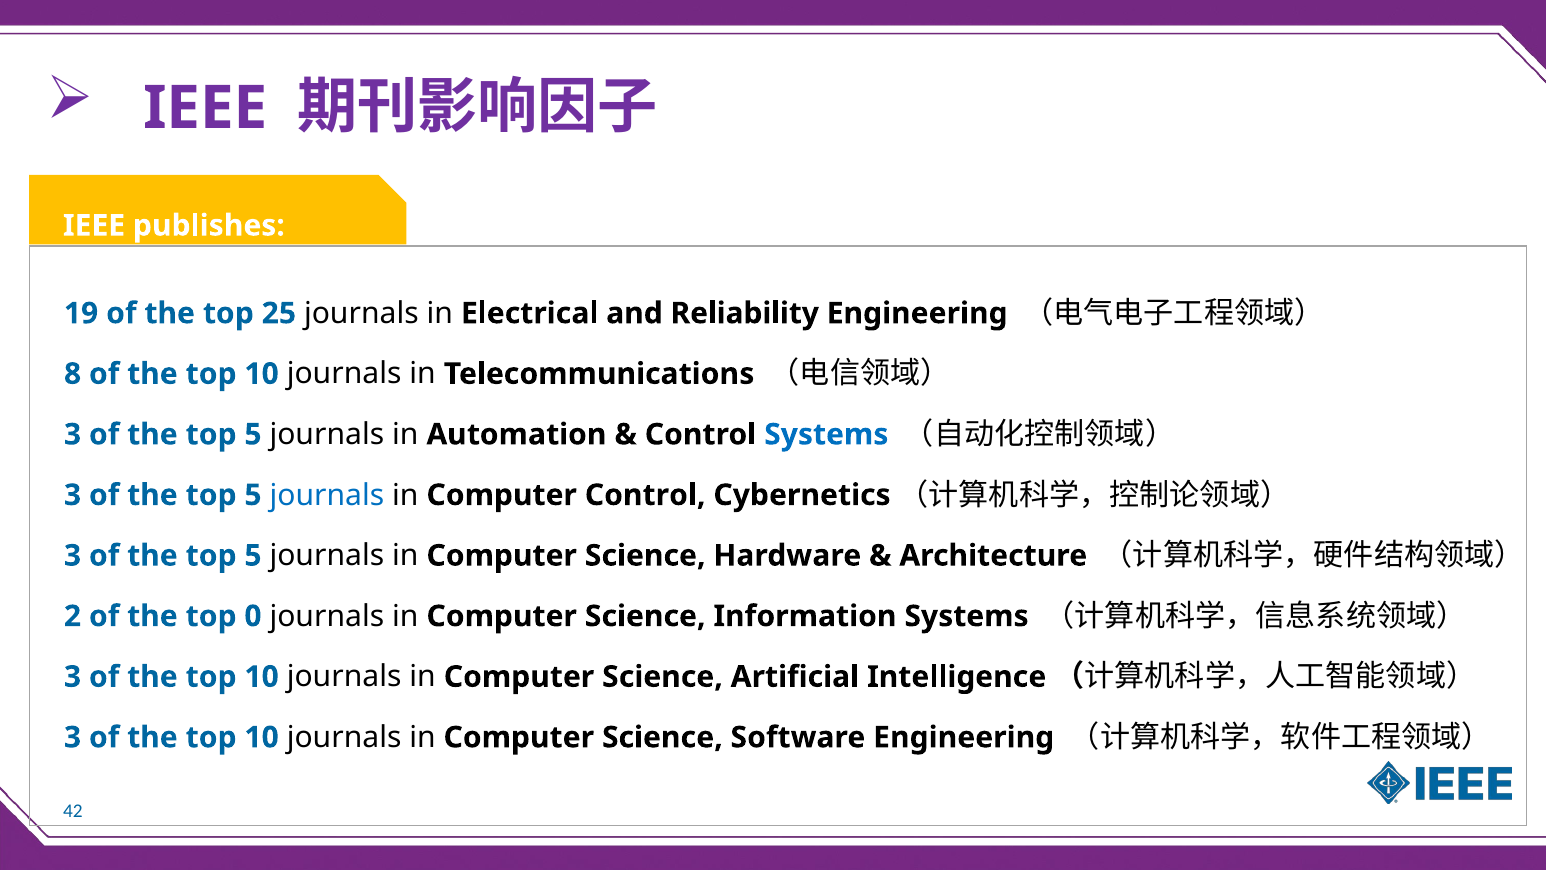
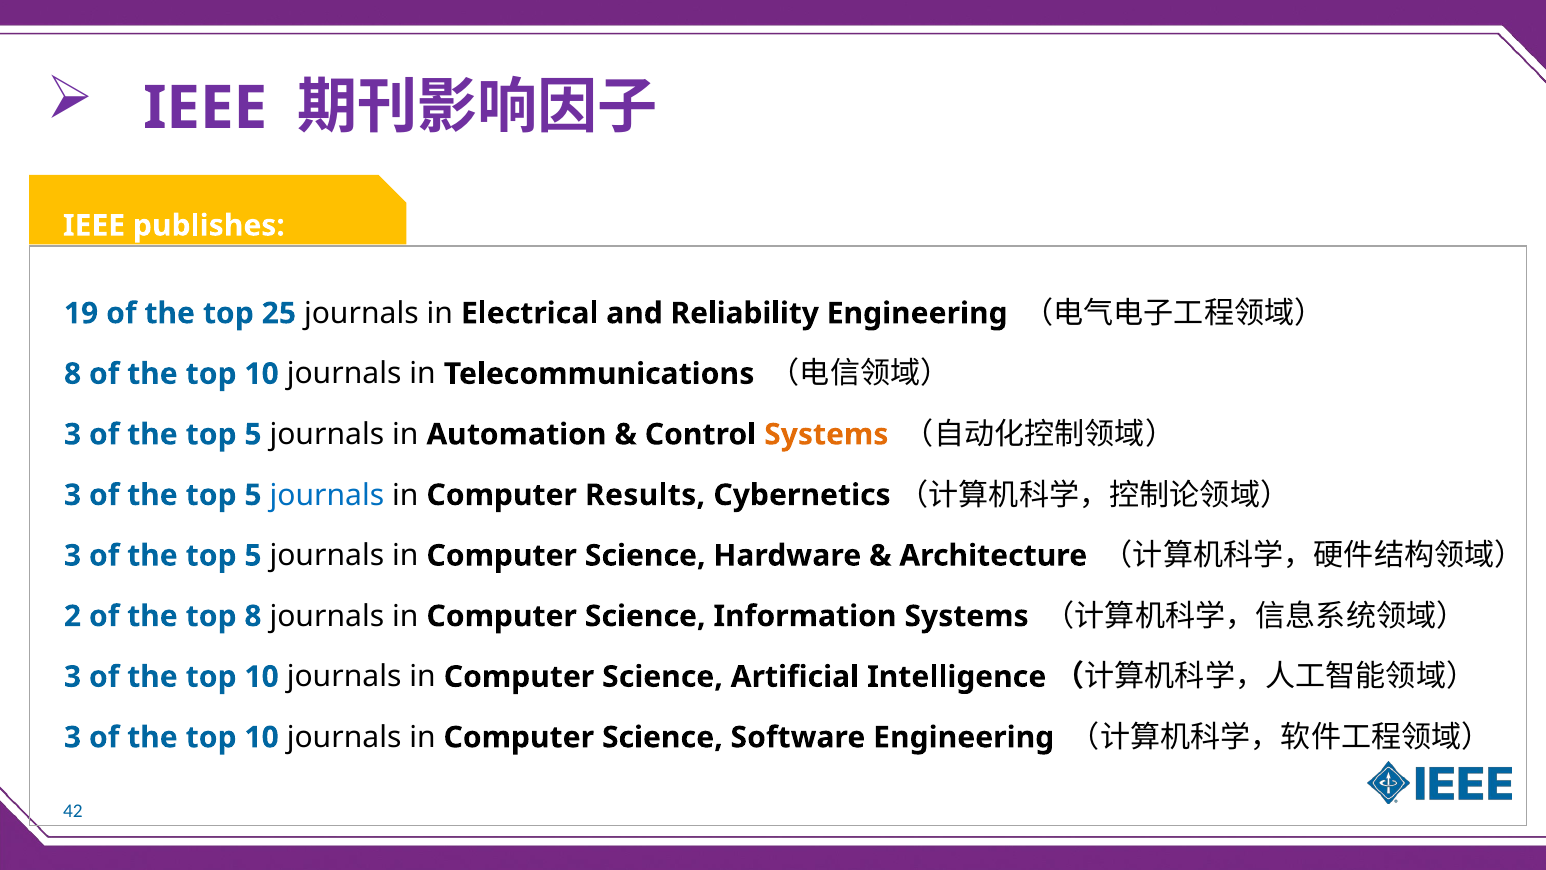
Systems colour: blue -> orange (826, 434)
Computer Control: Control -> Results (645, 495)
top 0: 0 -> 8 (253, 616)
